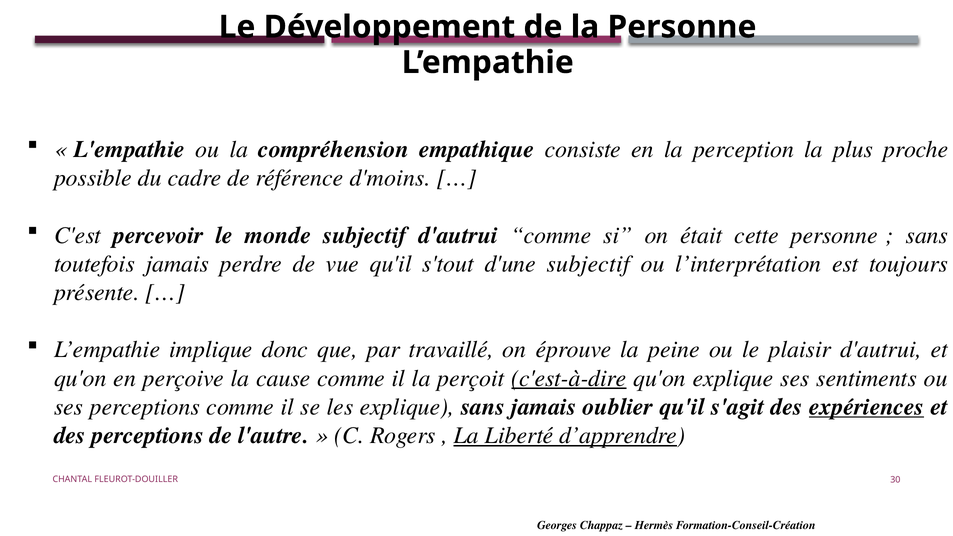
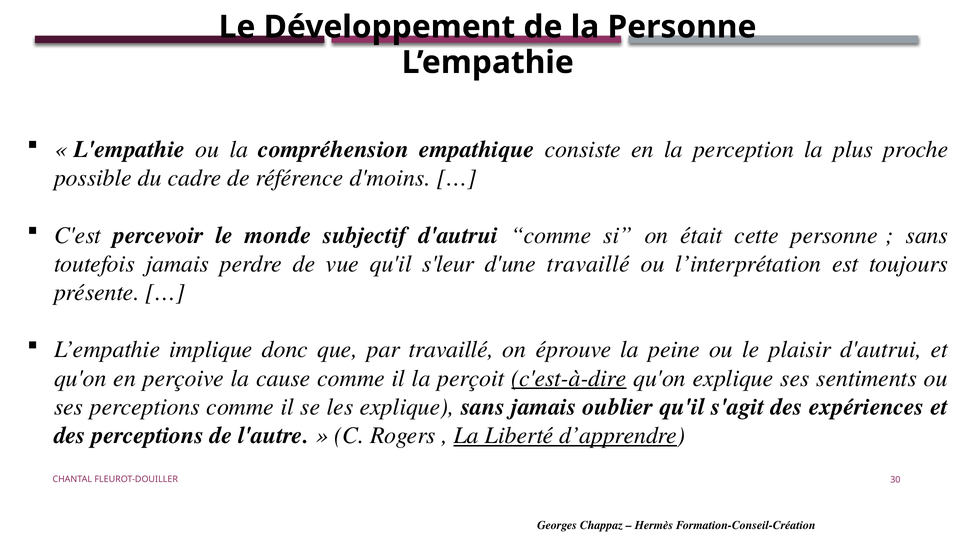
s'tout: s'tout -> s'leur (448, 264)
d'une subjectif: subjectif -> travaillé (588, 264)
expériences underline: present -> none (867, 407)
